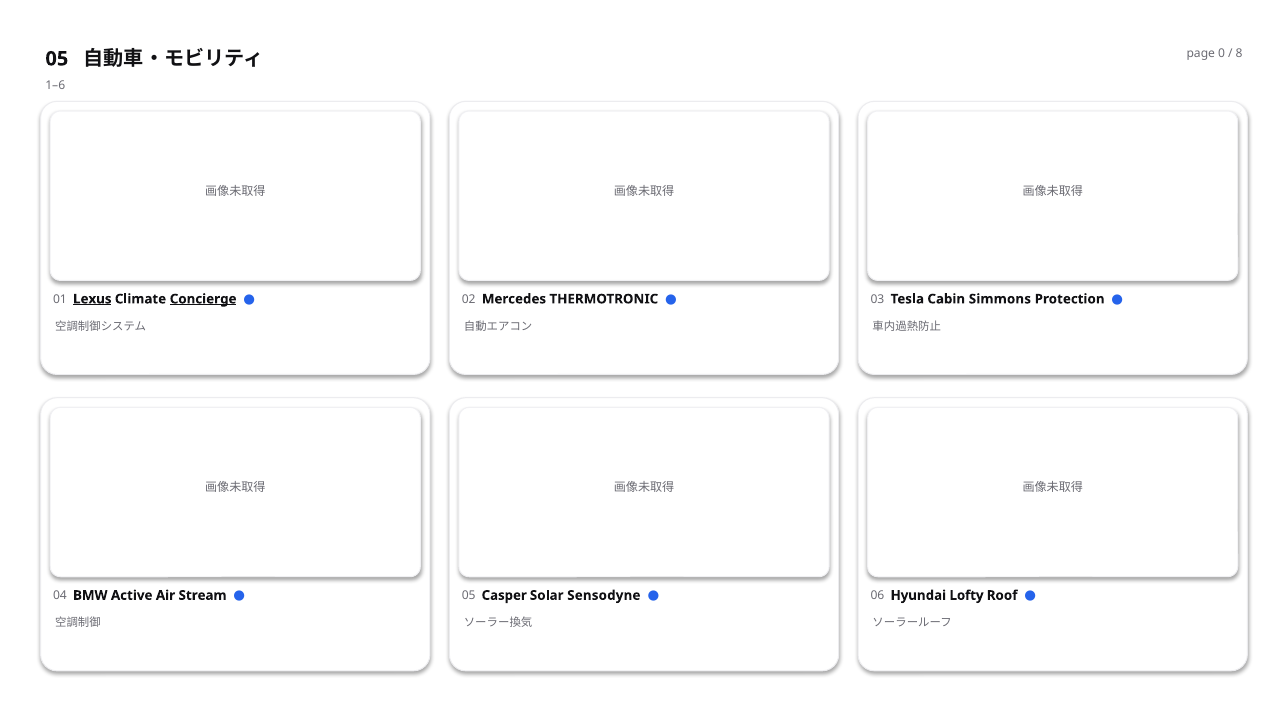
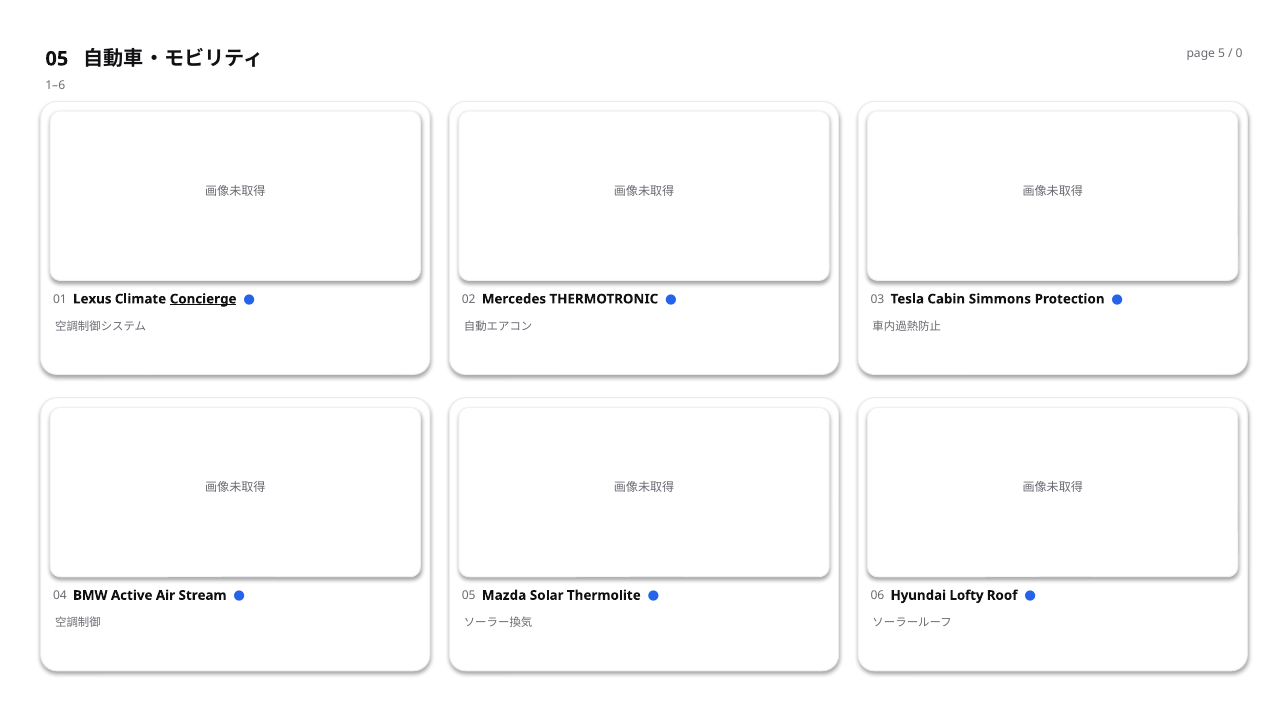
0: 0 -> 5 (1222, 53)
8: 8 -> 0 (1239, 53)
Lexus underline: present -> none (92, 299)
Casper: Casper -> Mazda (504, 596)
Sensodyne: Sensodyne -> Thermolite (604, 596)
